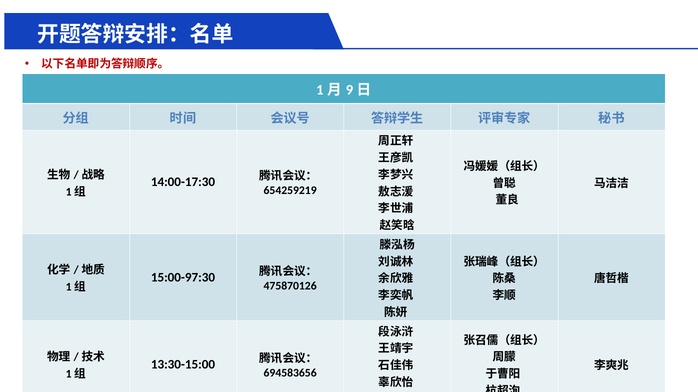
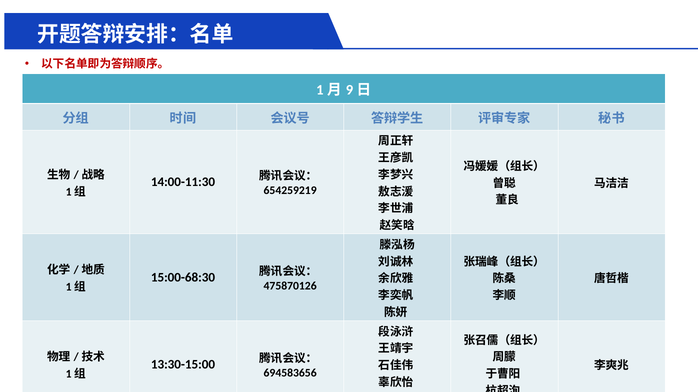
14:00-17:30: 14:00-17:30 -> 14:00-11:30 (183, 182)
15:00-97:30: 15:00-97:30 -> 15:00-68:30 (183, 278)
